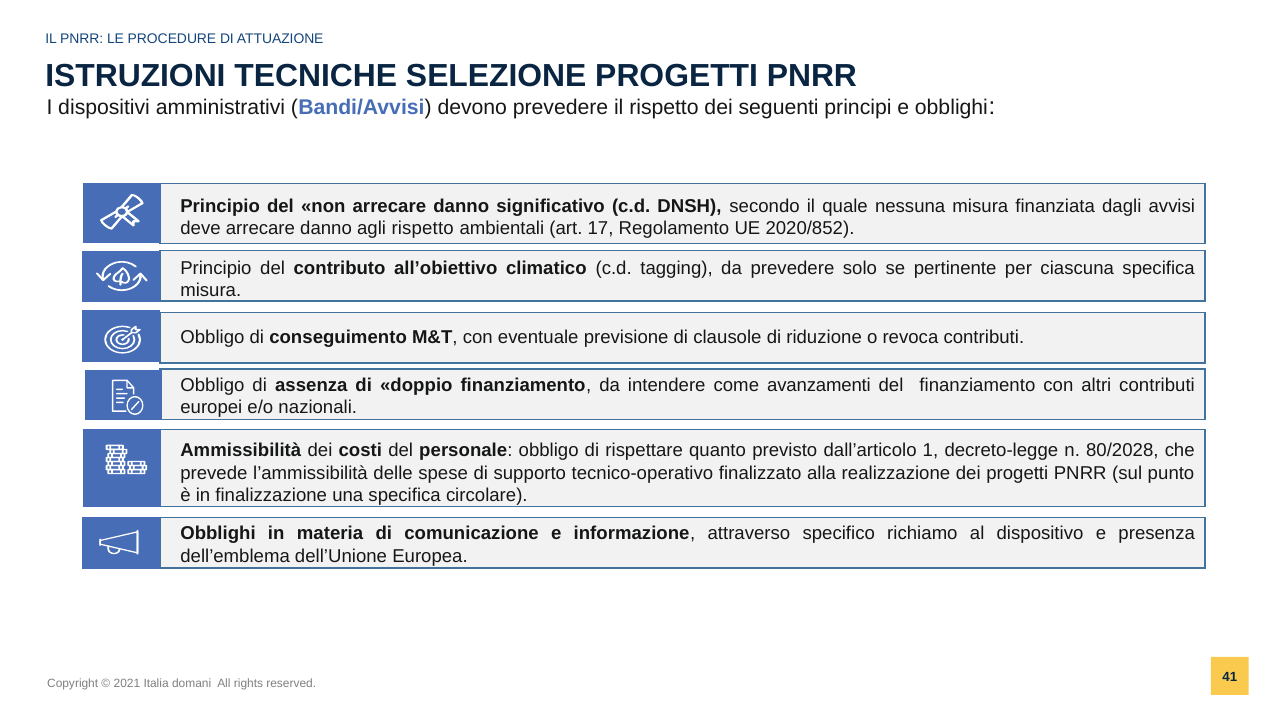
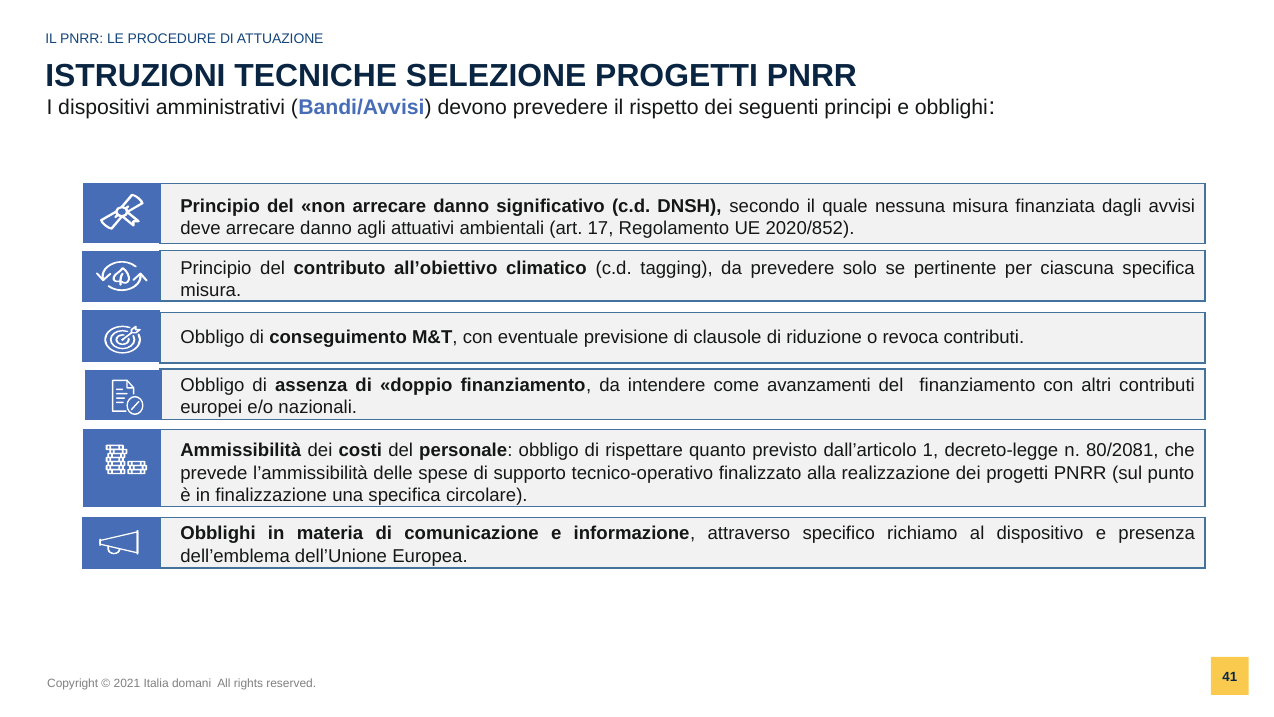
agli rispetto: rispetto -> attuativi (423, 228)
80/2028: 80/2028 -> 80/2081 (1122, 450)
